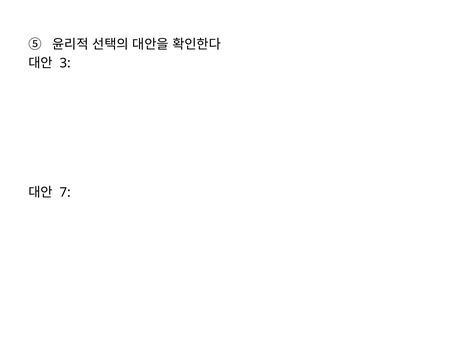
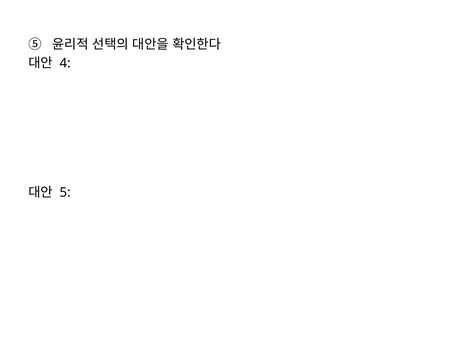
3: 3 -> 4 (65, 63)
7: 7 -> 5 (65, 192)
